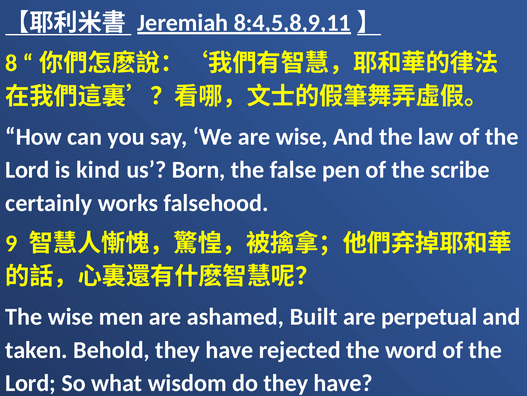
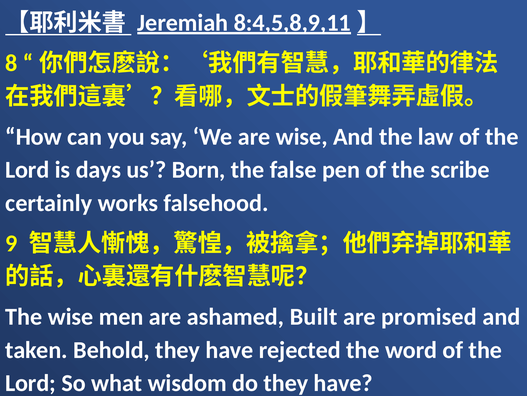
kind: kind -> days (98, 170)
perpetual: perpetual -> promised (429, 316)
